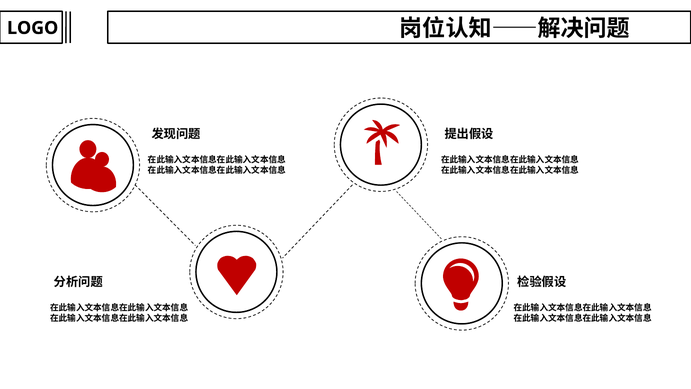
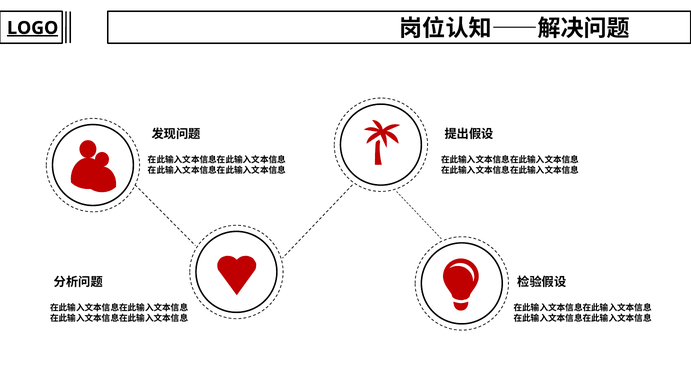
LOGO underline: none -> present (33, 28)
